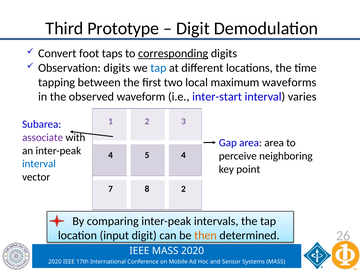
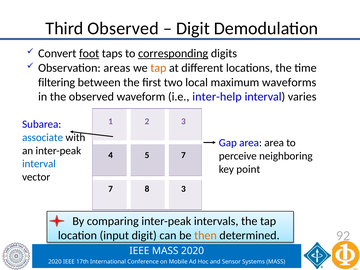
Third Prototype: Prototype -> Observed (123, 29)
foot underline: none -> present (89, 53)
Observation digits: digits -> areas (117, 68)
tap colour: blue -> orange (158, 68)
tapping: tapping -> filtering (57, 82)
inter-start: inter-start -> inter-help (217, 97)
associate colour: purple -> blue (43, 137)
5 4: 4 -> 7 (183, 155)
8 2: 2 -> 3 (183, 189)
26: 26 -> 92 (343, 236)
